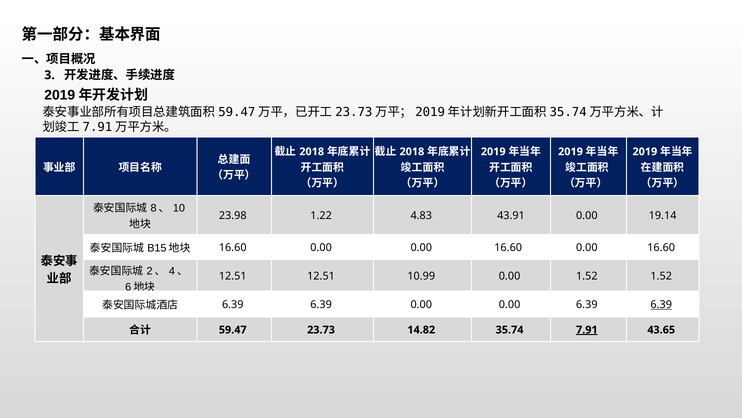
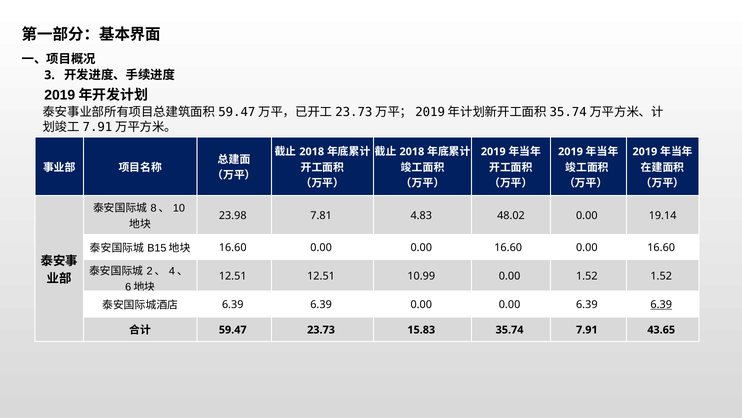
1.22: 1.22 -> 7.81 (321, 215)
43.91: 43.91 -> 48.02 (511, 215)
14.82: 14.82 -> 15.83 (421, 329)
7.91 underline: present -> none (587, 329)
